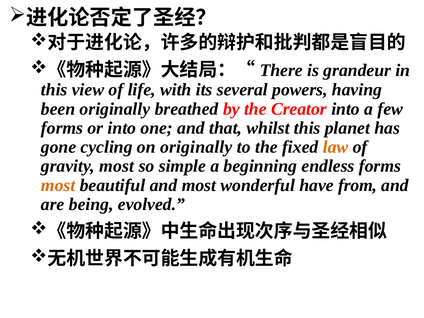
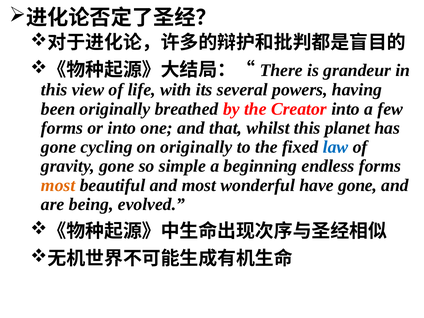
law colour: orange -> blue (336, 147)
gravity most: most -> gone (117, 166)
have from: from -> gone (358, 185)
